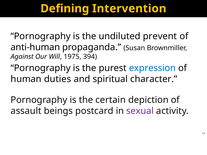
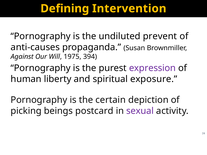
anti-human: anti-human -> anti-causes (35, 47)
expression colour: blue -> purple (152, 68)
duties: duties -> liberty (58, 79)
character: character -> exposure (154, 79)
assault: assault -> picking (26, 111)
